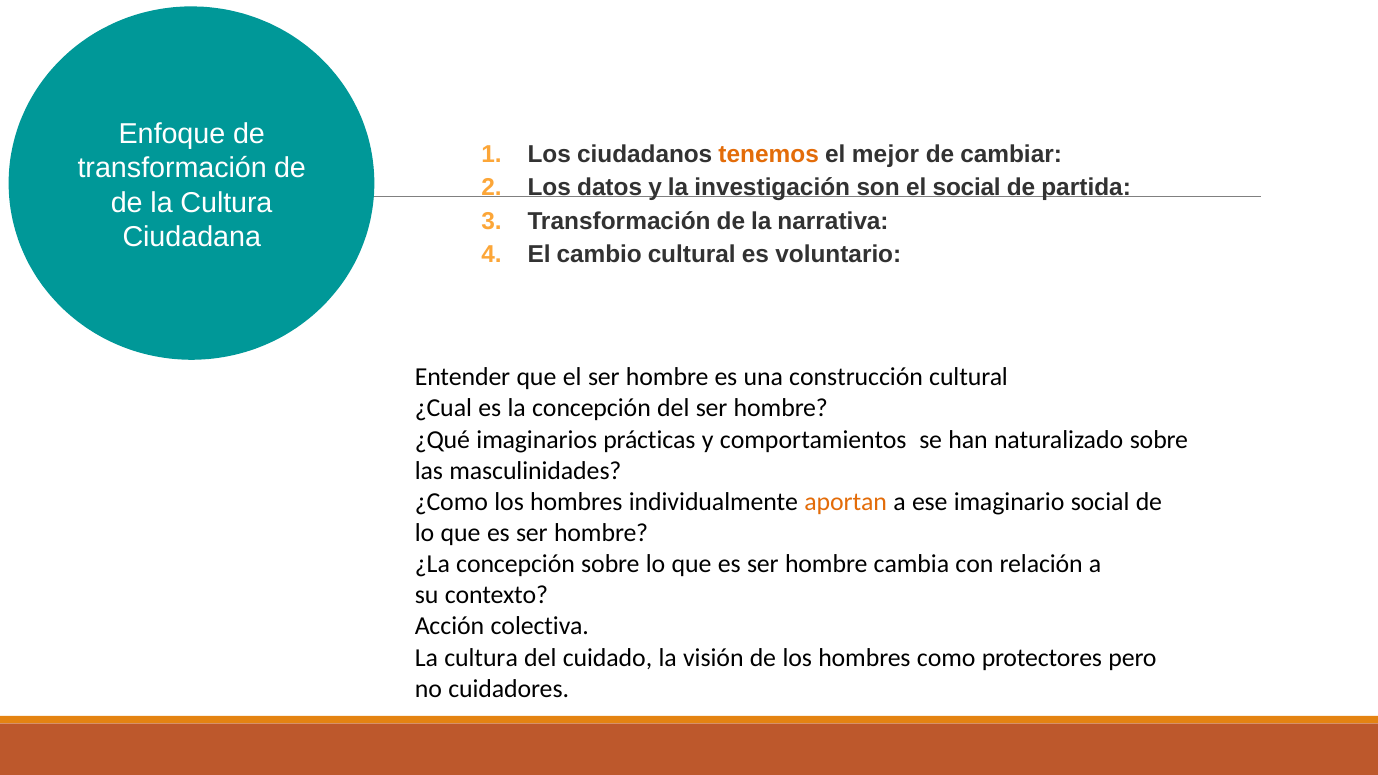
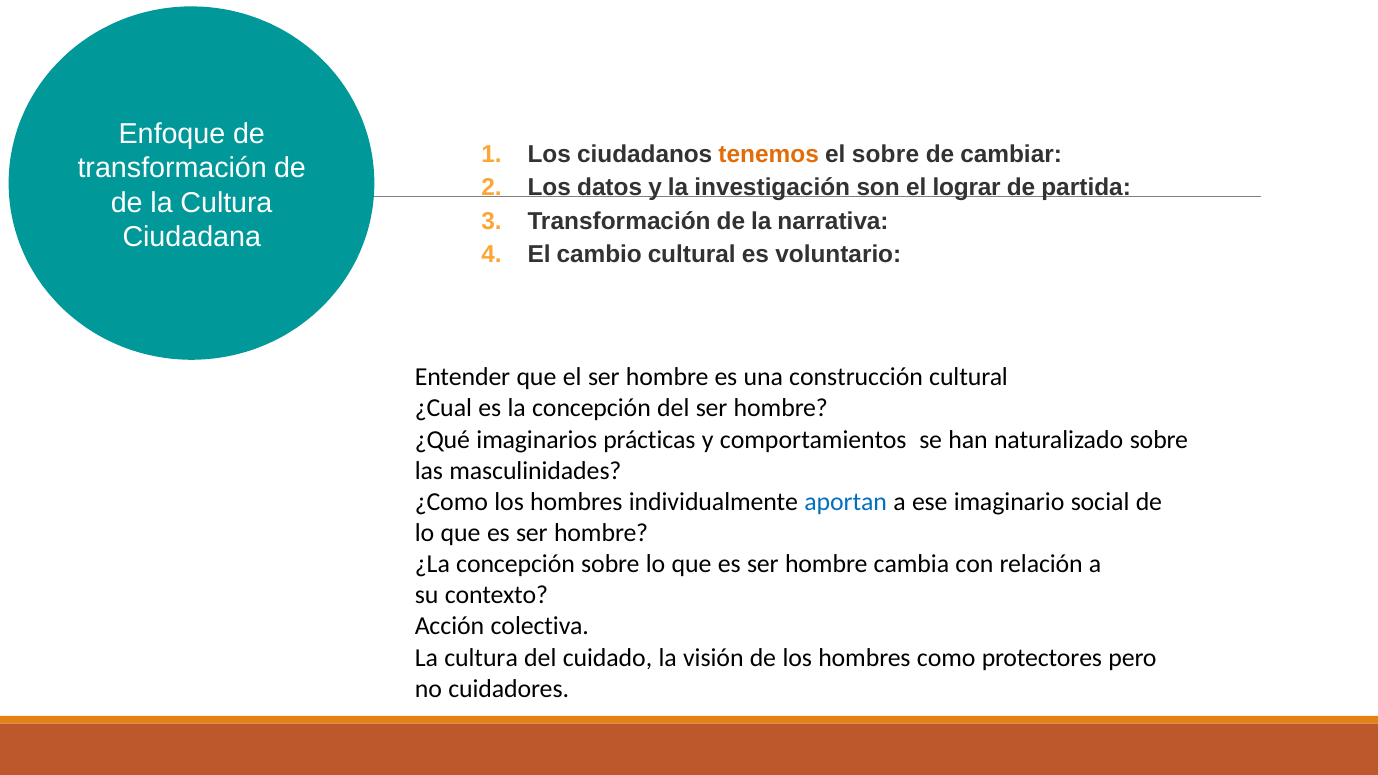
el mejor: mejor -> sobre (885, 154)
el social: social -> lograr (967, 188)
aportan colour: orange -> blue (846, 502)
